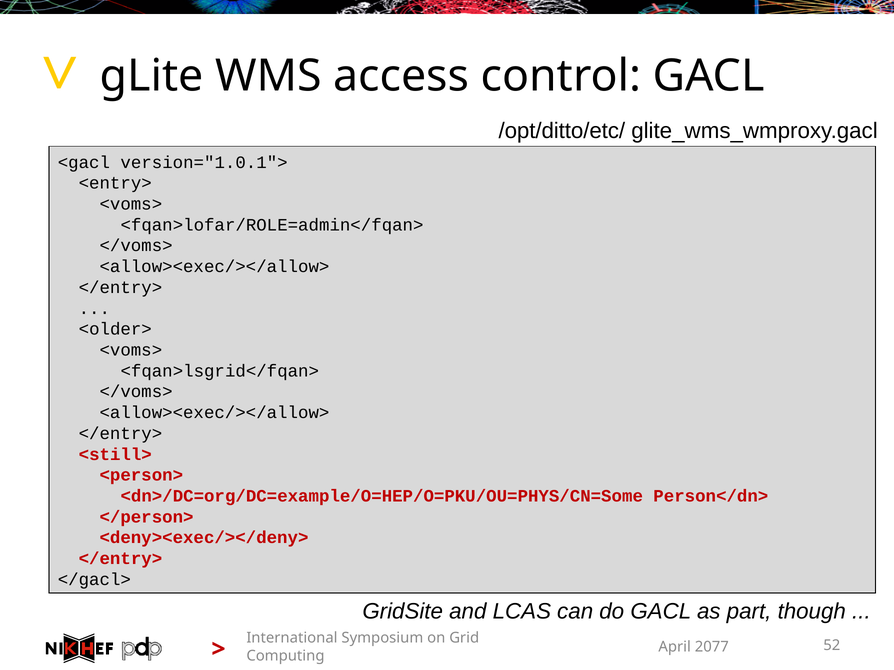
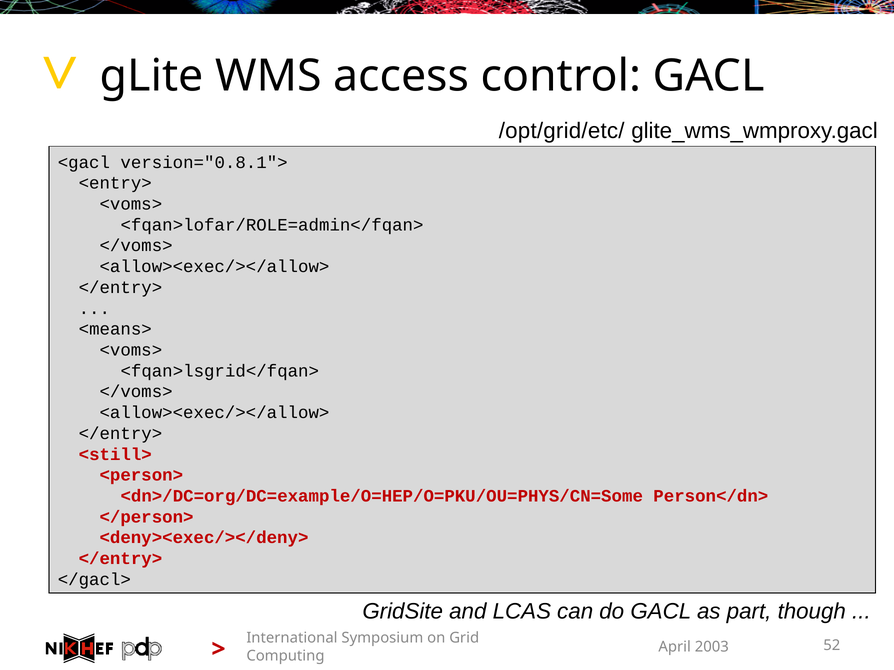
/opt/ditto/etc/: /opt/ditto/etc/ -> /opt/grid/etc/ (562, 131)
version="1.0.1">: version="1.0.1"> -> version="0.8.1"> (204, 162)
<older>: <older> -> <means> (115, 329)
2077: 2077 -> 2003 (712, 647)
